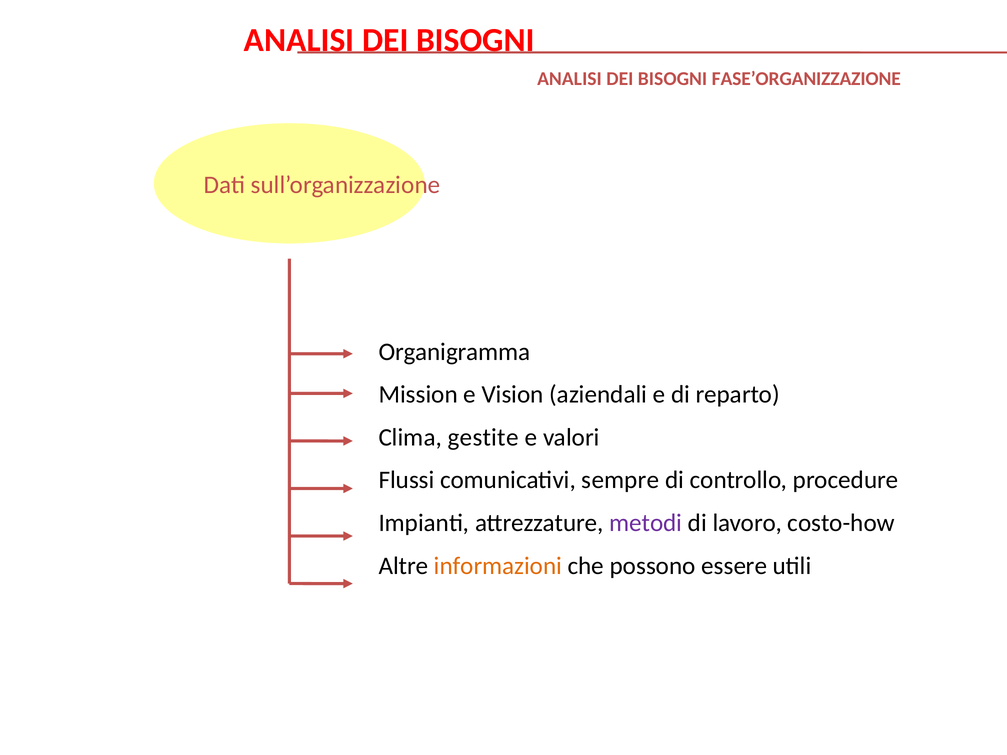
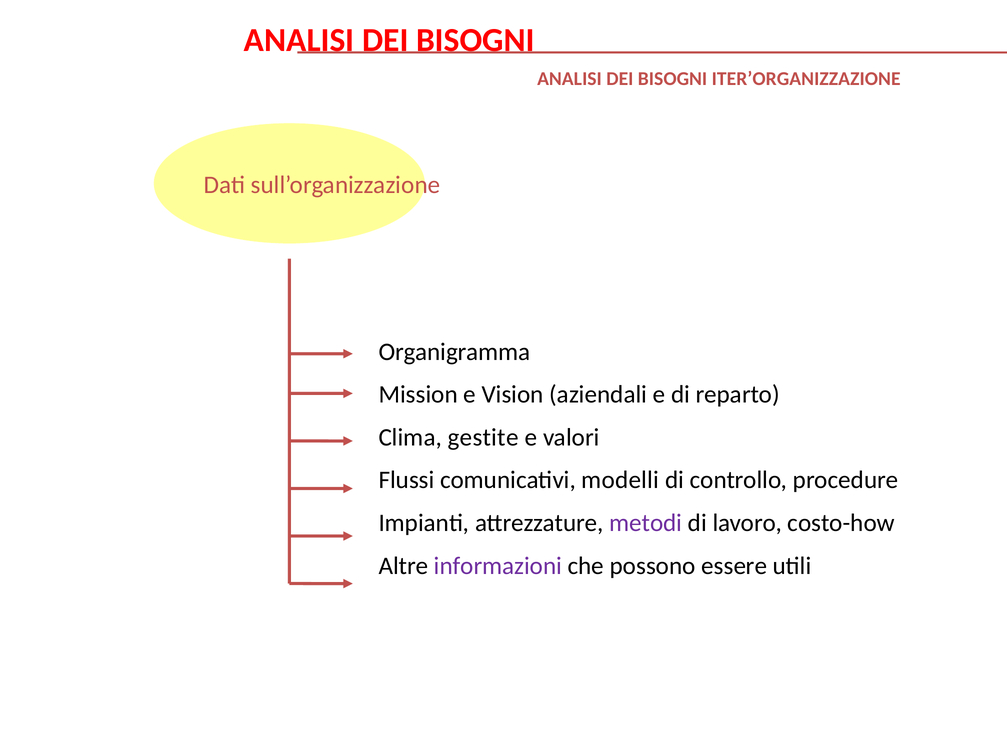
FASE’ORGANIZZAZIONE: FASE’ORGANIZZAZIONE -> ITER’ORGANIZZAZIONE (806, 79)
sempre: sempre -> modelli (620, 480)
informazioni colour: orange -> purple (498, 566)
